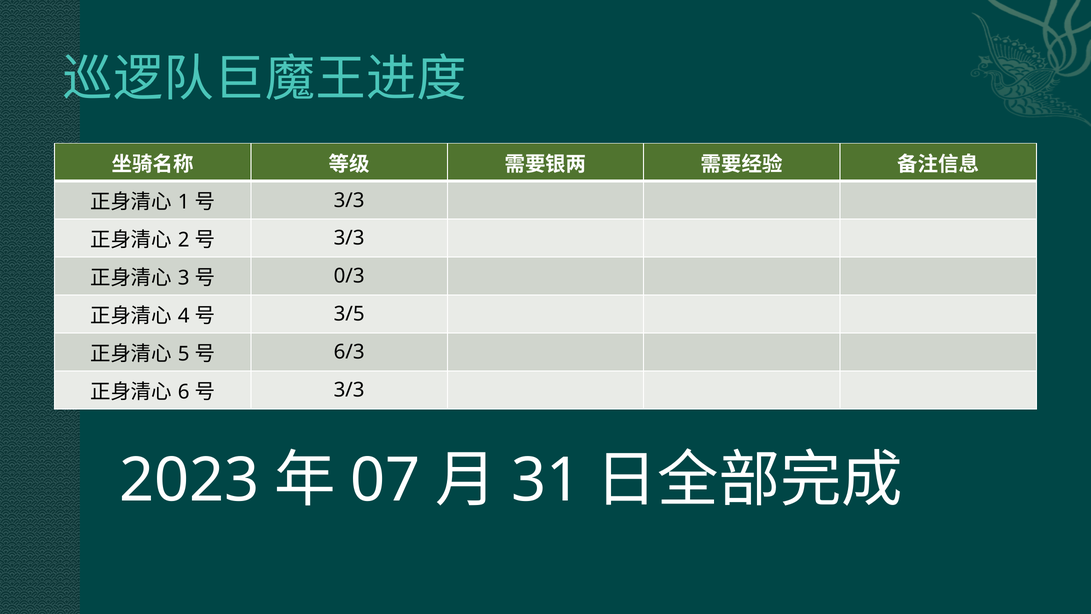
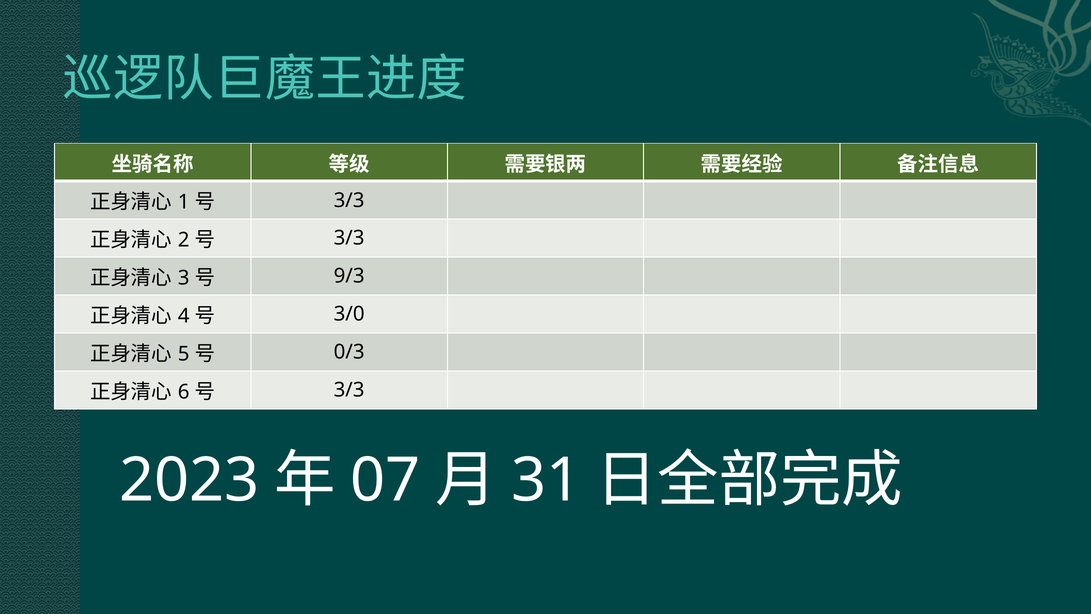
0/3: 0/3 -> 9/3 (349, 276)
3/5: 3/5 -> 3/0 (349, 314)
6/3: 6/3 -> 0/3 (349, 352)
